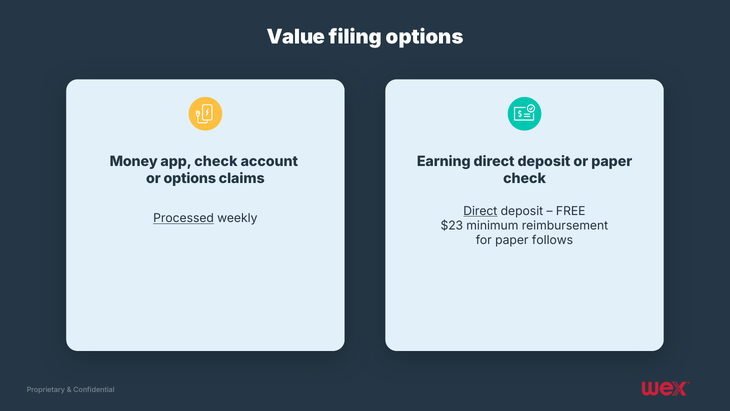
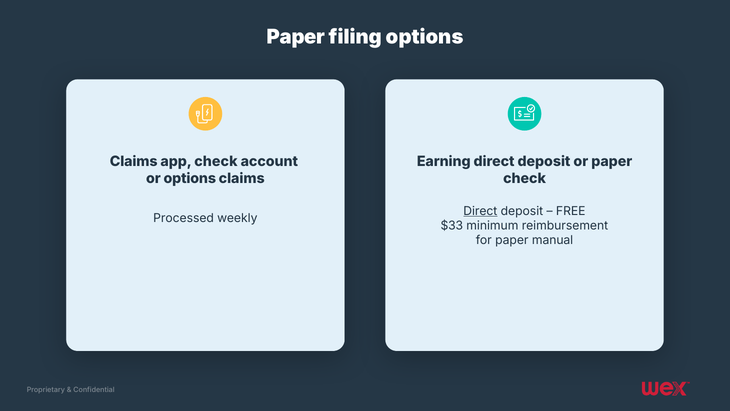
Value: Value -> Paper (296, 37)
Money: Money -> Claims (134, 161)
Processed underline: present -> none (184, 218)
$23: $23 -> $33 (452, 226)
follows: follows -> manual (553, 240)
